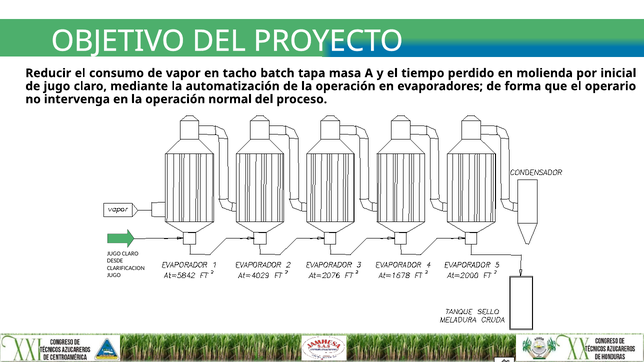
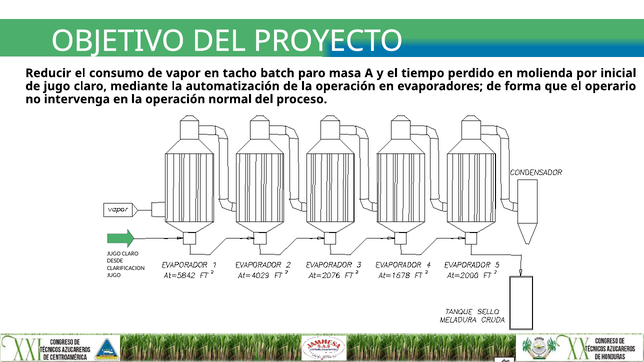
tapa: tapa -> paro (312, 73)
